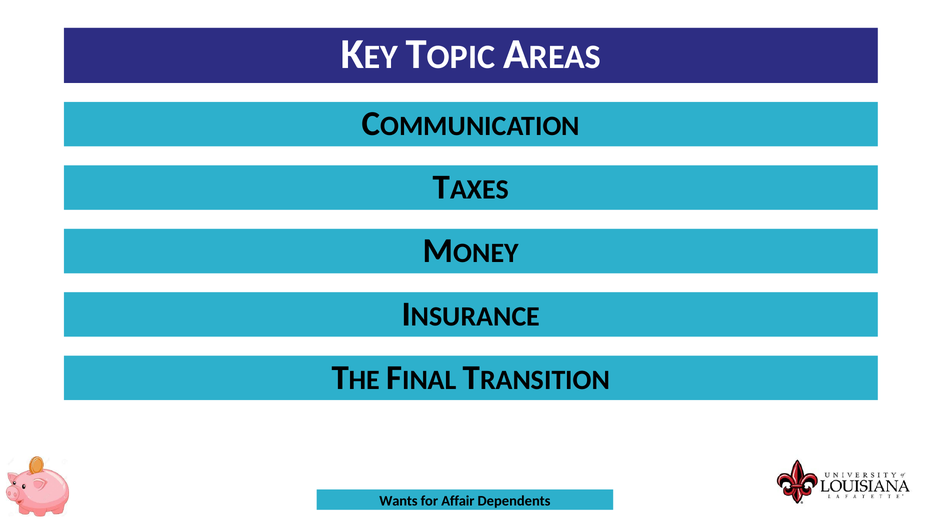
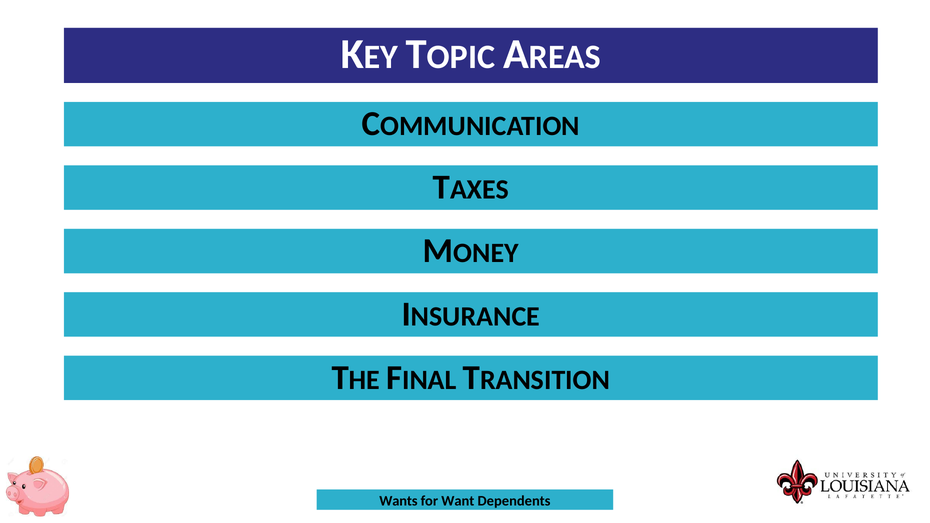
Affair: Affair -> Want (458, 501)
